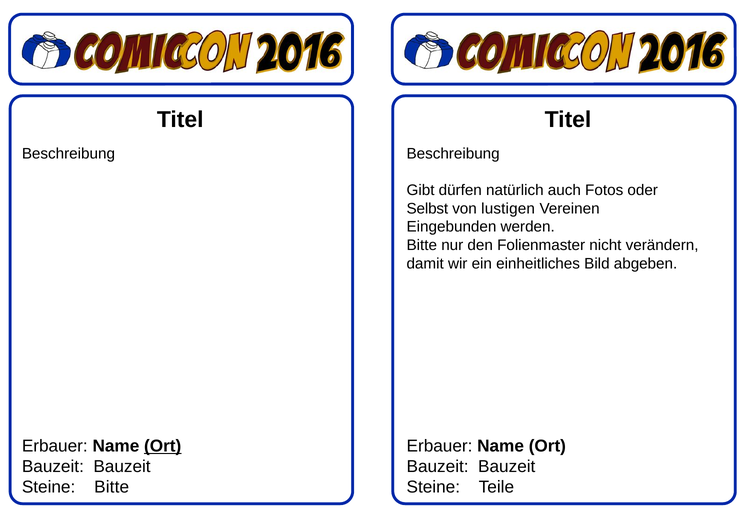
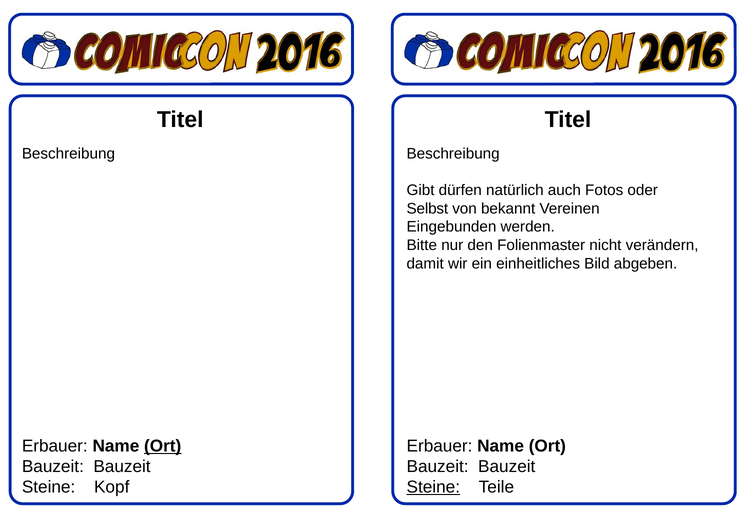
lustigen: lustigen -> bekannt (508, 208)
Steine Bitte: Bitte -> Kopf (112, 487)
Steine underline: none -> present (433, 487)
